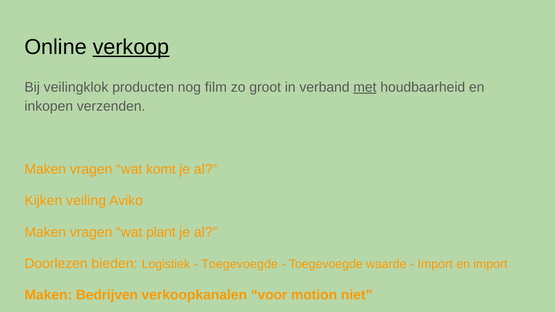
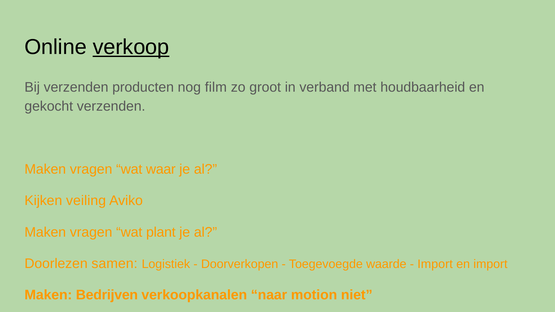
Bij veilingklok: veilingklok -> verzenden (76, 87)
met underline: present -> none (365, 87)
inkopen: inkopen -> gekocht (49, 106)
komt: komt -> waar (161, 169)
bieden: bieden -> samen (115, 264)
Toegevoegde: Toegevoegde -> Doorverkopen (240, 264)
voor: voor -> naar (269, 295)
